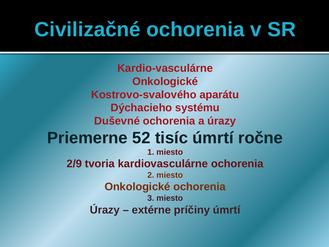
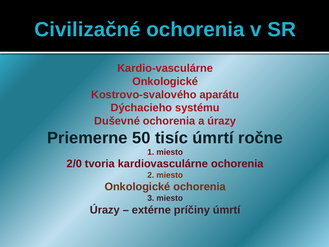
52: 52 -> 50 (141, 138)
2/9: 2/9 -> 2/0 (74, 164)
